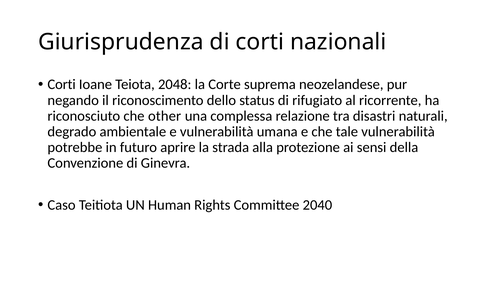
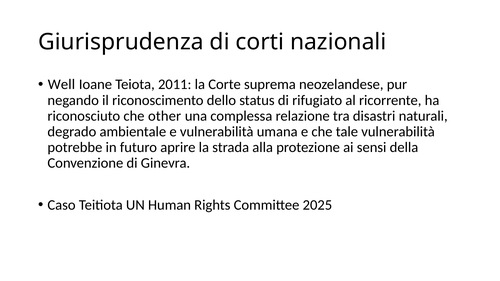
Corti: Corti -> Well (61, 85)
2048: 2048 -> 2011 (175, 85)
2040: 2040 -> 2025 (317, 205)
